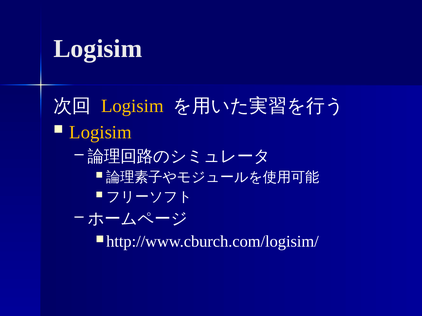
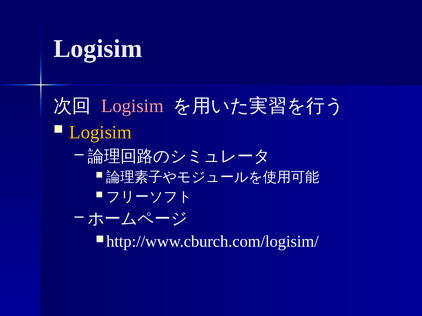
Logisim colour: yellow -> pink (132, 106)
